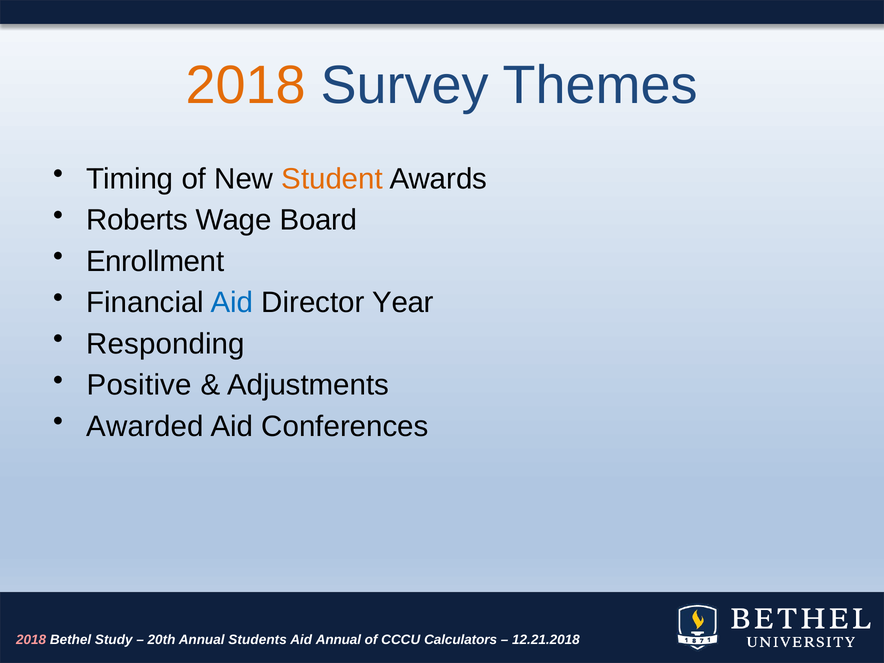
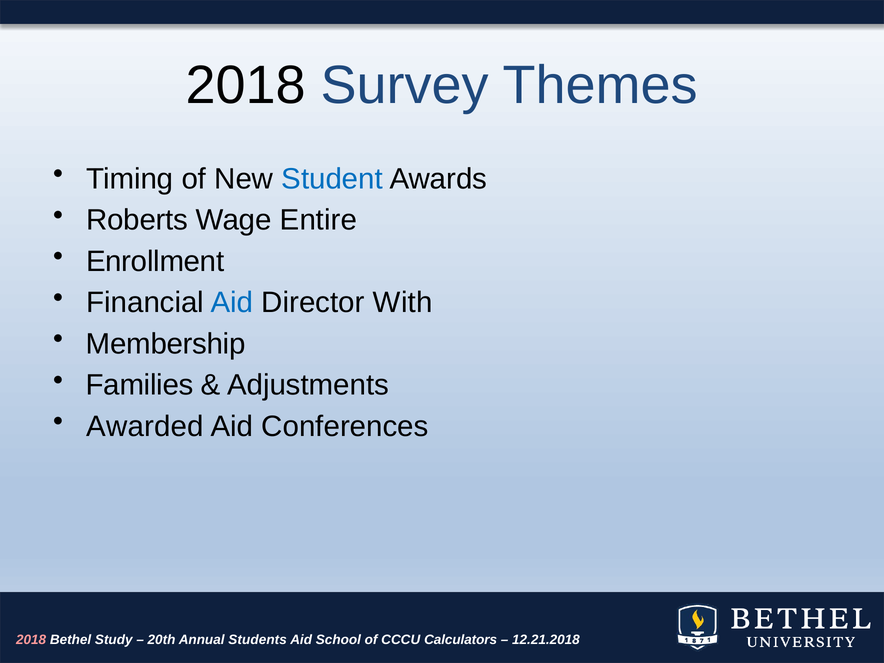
2018 colour: orange -> black (246, 86)
Student colour: orange -> blue (332, 179)
Board: Board -> Entire (318, 220)
Year: Year -> With (403, 303)
Responding: Responding -> Membership (166, 344)
Positive: Positive -> Families (140, 385)
Aid Annual: Annual -> School (338, 640)
